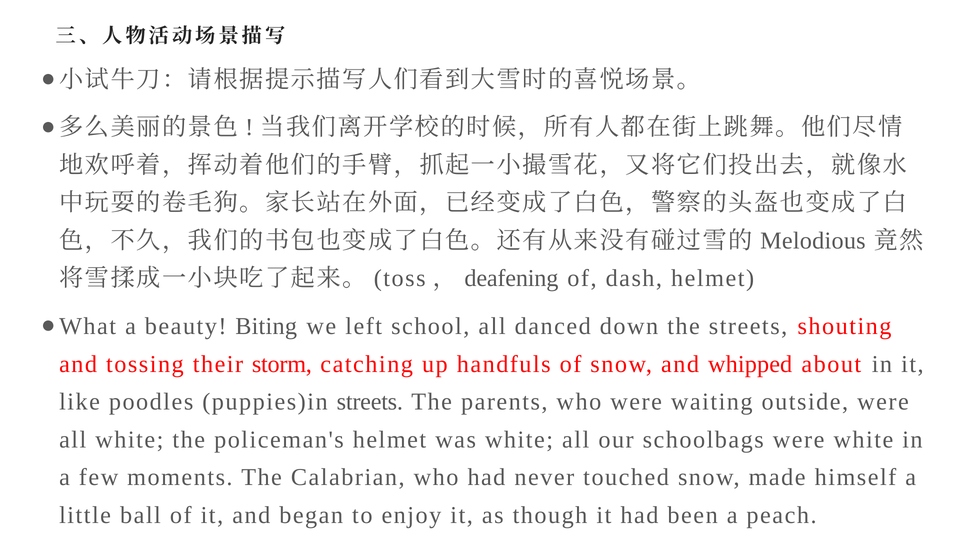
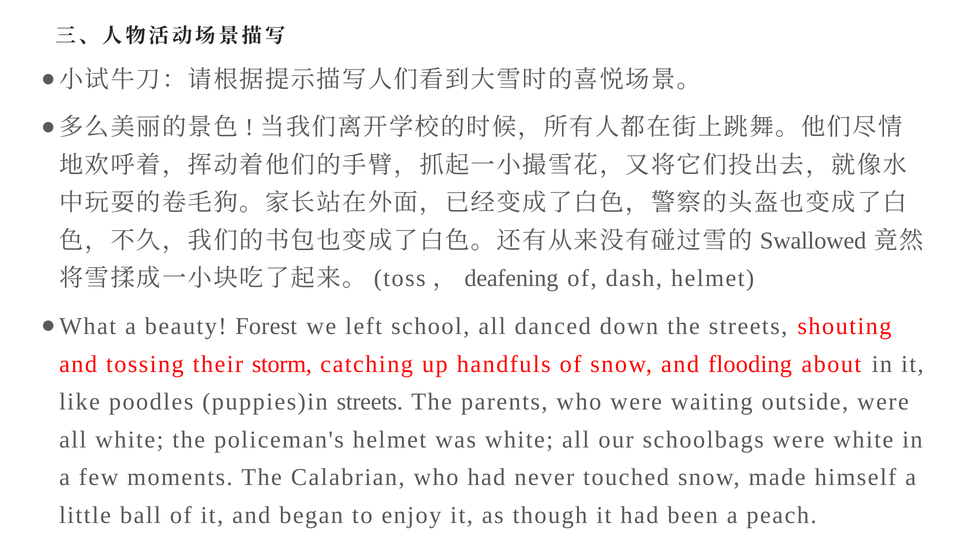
Melodious: Melodious -> Swallowed (813, 241)
Biting: Biting -> Forest (266, 326)
whipped: whipped -> flooding (750, 364)
